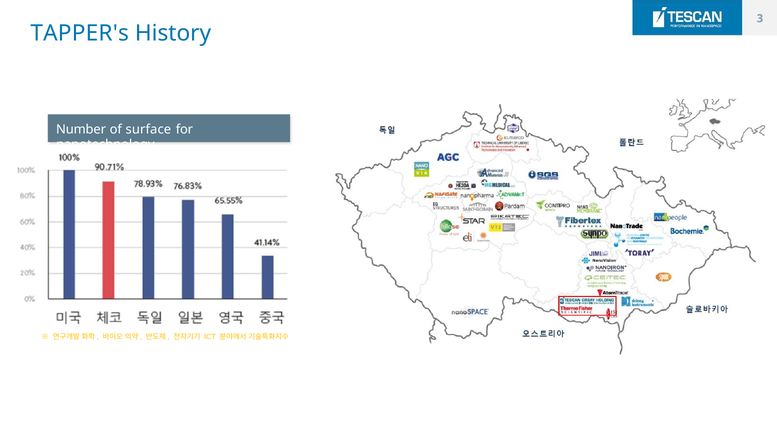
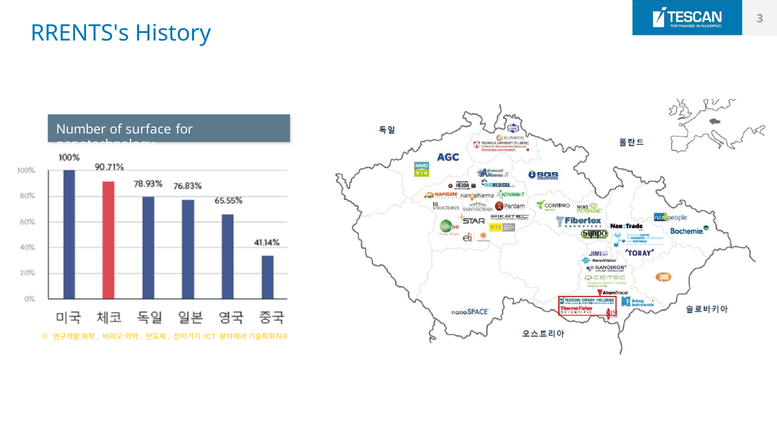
TAPPER's: TAPPER's -> RRENTS's (80, 33)
